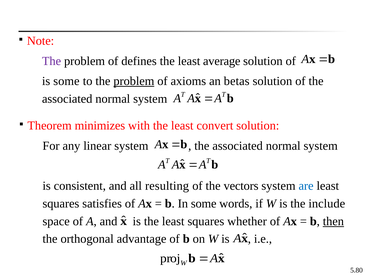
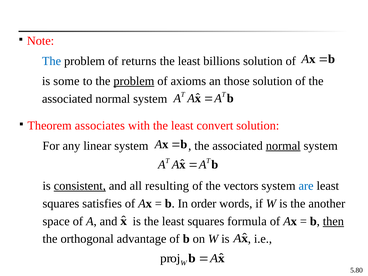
The colour: purple -> blue (52, 61)
defines: defines -> returns (139, 61)
average: average -> billions (222, 61)
betas: betas -> those (237, 81)
minimizes: minimizes -> associates (100, 126)
normal underline: none -> present (283, 146)
consistent underline: none -> present (80, 186)
In some: some -> order (204, 204)
include: include -> another (327, 204)
whether: whether -> formula (247, 221)
